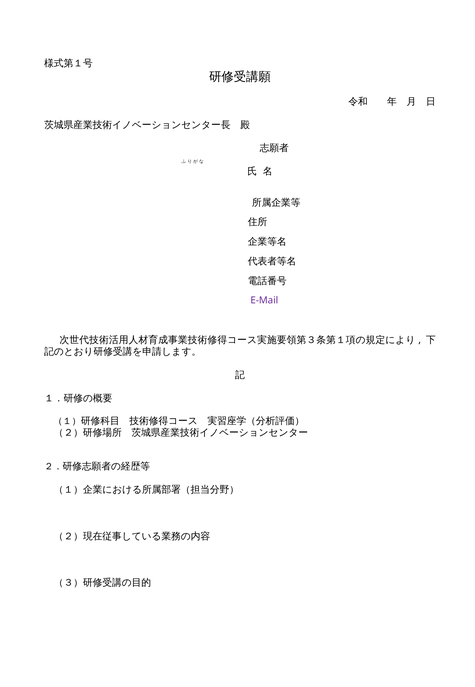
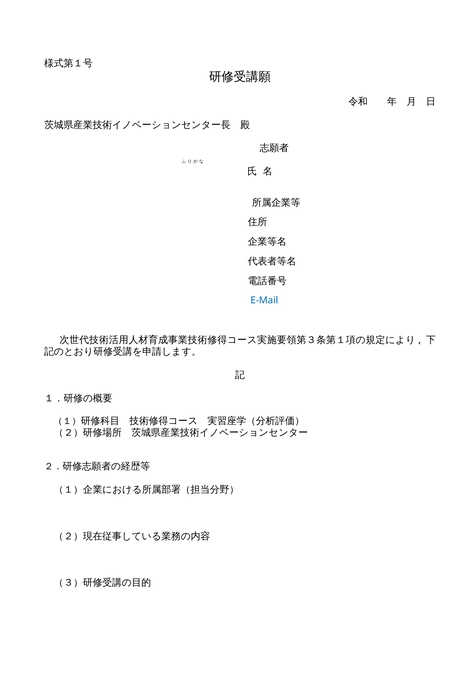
E-Mail colour: purple -> blue (264, 300)
